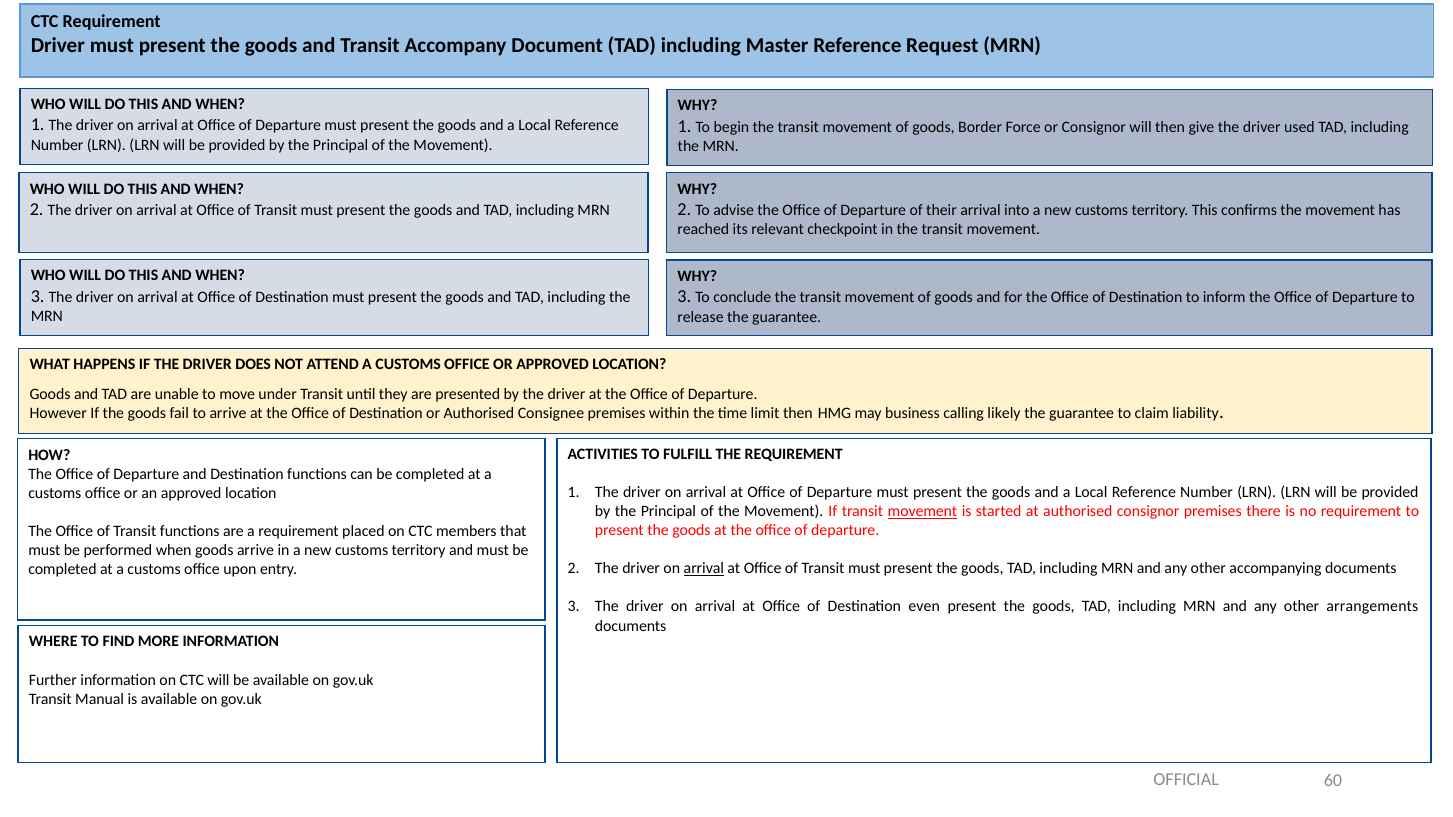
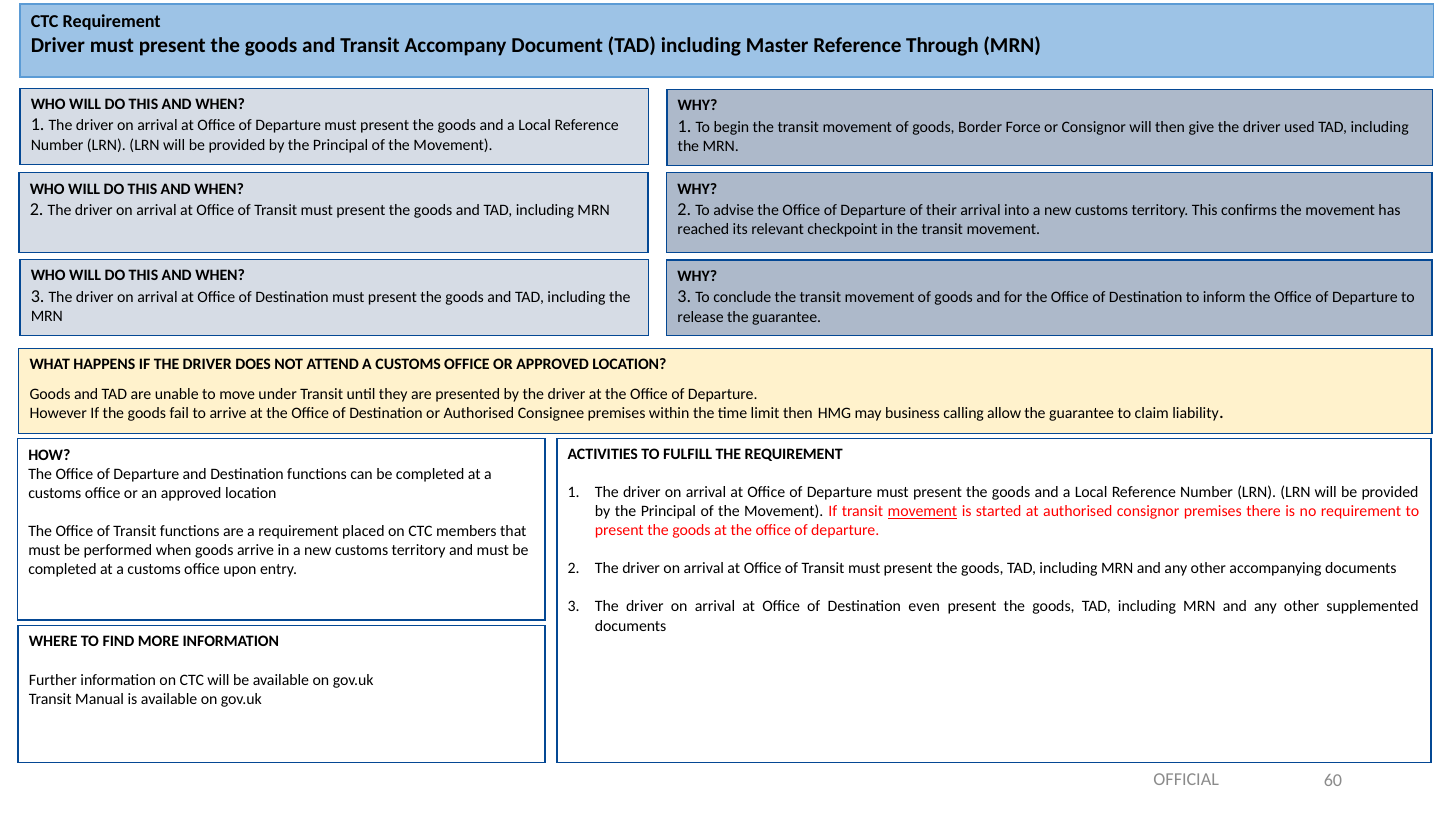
Request: Request -> Through (942, 45)
likely: likely -> allow (1004, 414)
arrival underline: present -> none (704, 569)
arrangements: arrangements -> supplemented (1373, 607)
